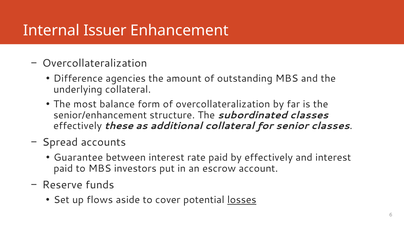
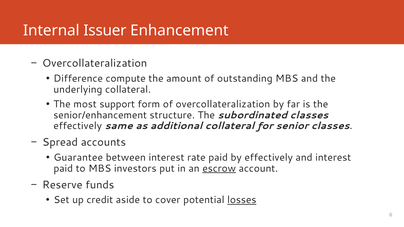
agencies: agencies -> compute (126, 79)
balance: balance -> support (117, 104)
these: these -> same (119, 126)
escrow underline: none -> present (219, 169)
flows: flows -> credit (100, 200)
